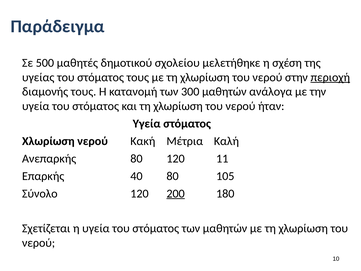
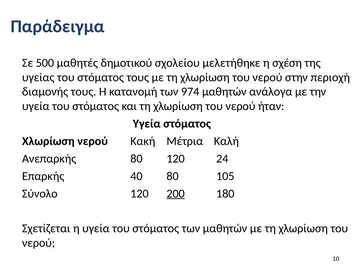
περιοχή underline: present -> none (330, 77)
300: 300 -> 974 (190, 92)
11: 11 -> 24 (222, 158)
